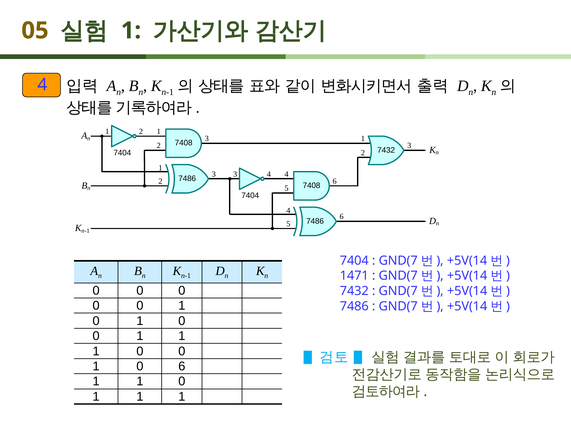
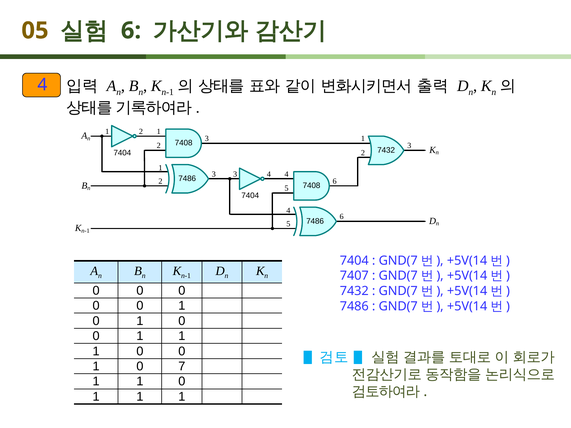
1: 1 -> 6 (131, 31)
1471: 1471 -> 7407 (354, 276)
0 6: 6 -> 7 (182, 367)
